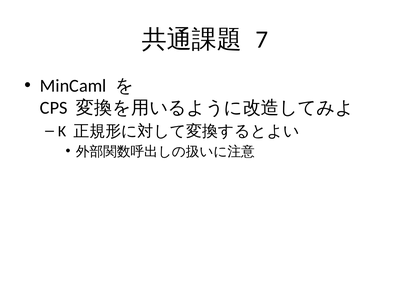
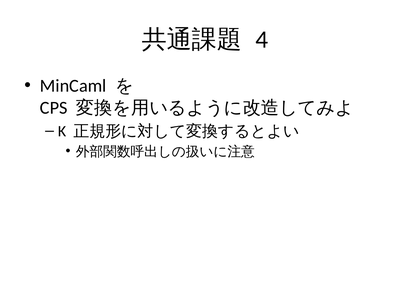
7: 7 -> 4 (262, 40)
